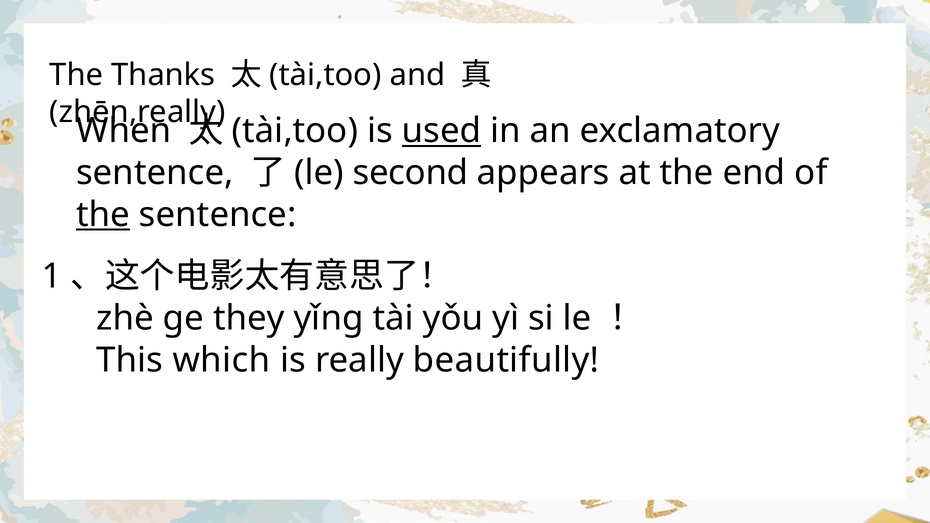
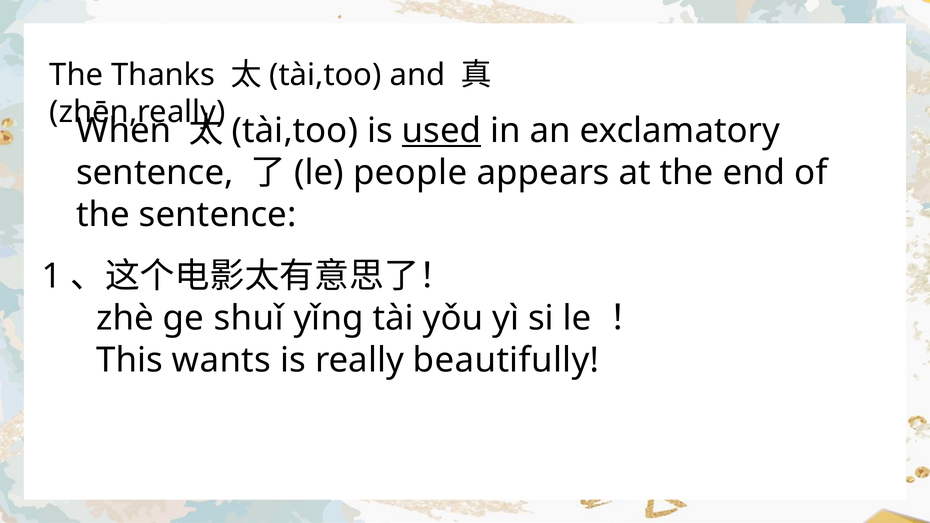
second: second -> people (410, 173)
the underline: present -> none (103, 215)
they: they -> shuǐ (249, 318)
which: which -> wants (221, 360)
